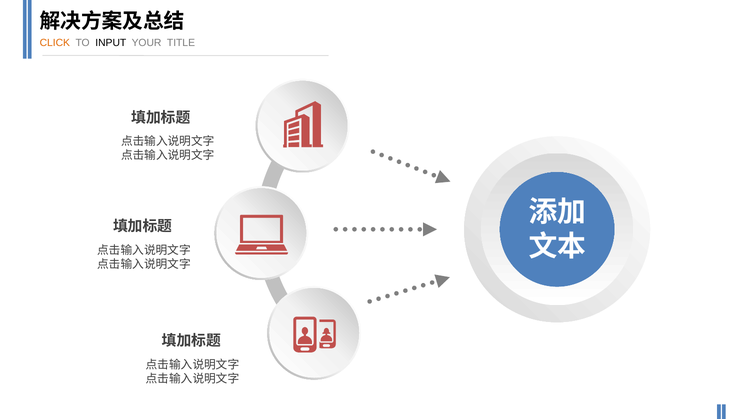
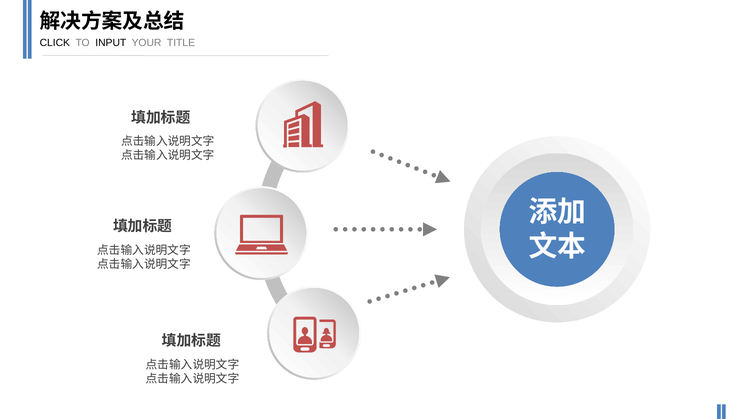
CLICK colour: orange -> black (55, 43)
